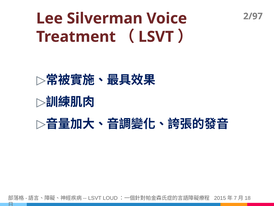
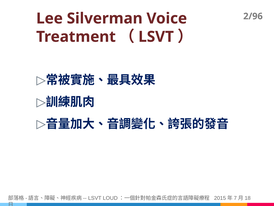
2/97: 2/97 -> 2/96 (253, 16)
